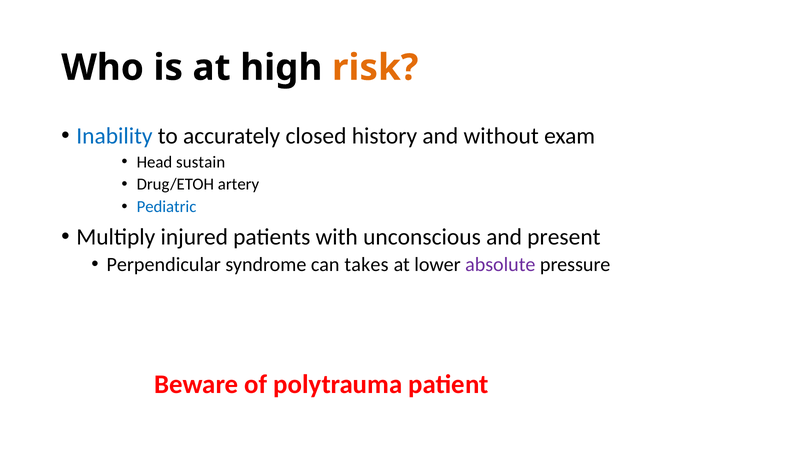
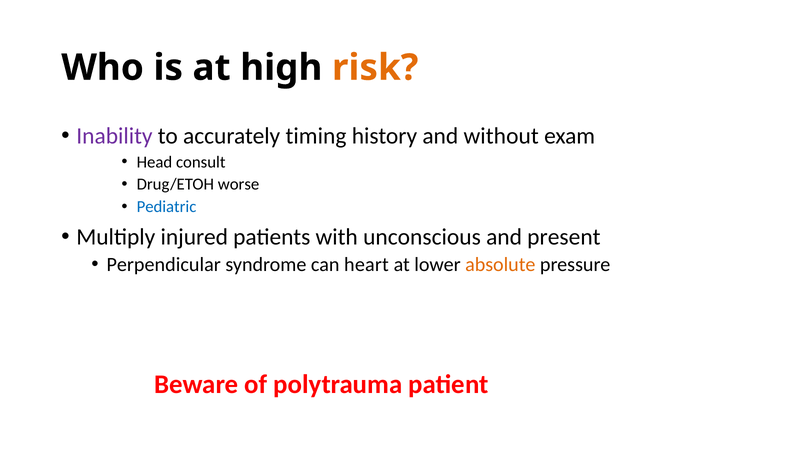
Inability colour: blue -> purple (114, 136)
closed: closed -> timing (316, 136)
sustain: sustain -> consult (201, 162)
artery: artery -> worse (239, 184)
takes: takes -> heart (366, 264)
absolute colour: purple -> orange (500, 264)
